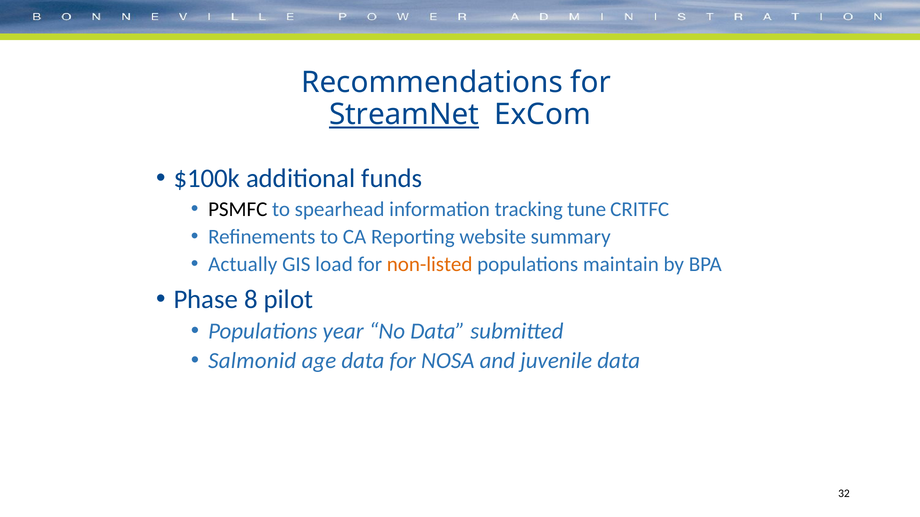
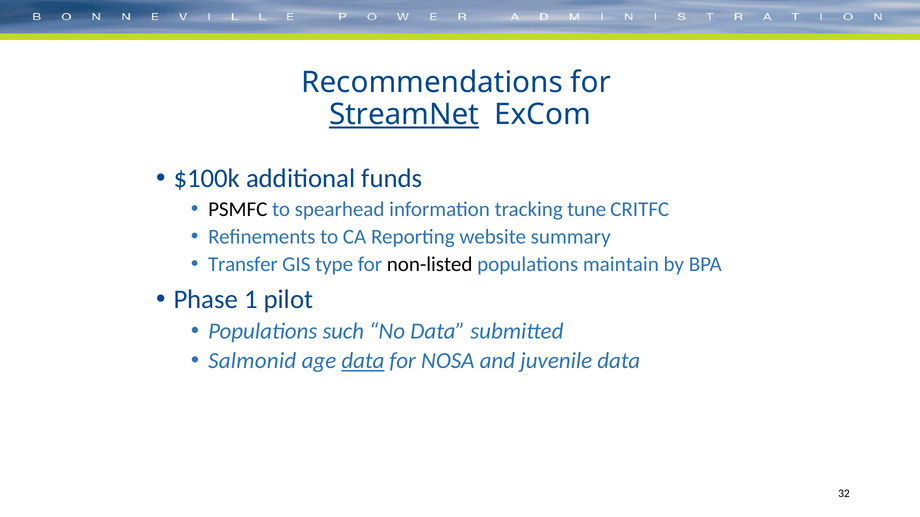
Actually: Actually -> Transfer (243, 264)
load: load -> type (334, 264)
non-listed colour: orange -> black (430, 264)
8: 8 -> 1 (251, 300)
year: year -> such (343, 332)
data underline: none -> present (363, 361)
